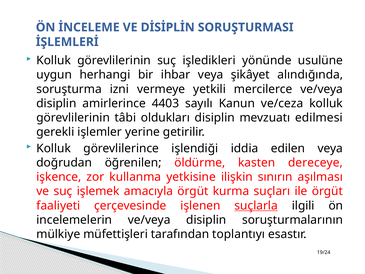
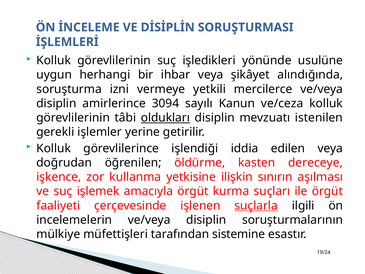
4403: 4403 -> 3094 (165, 103)
oldukları underline: none -> present (165, 118)
edilmesi: edilmesi -> istenilen (319, 118)
toplantıyı: toplantıyı -> sistemine (239, 234)
